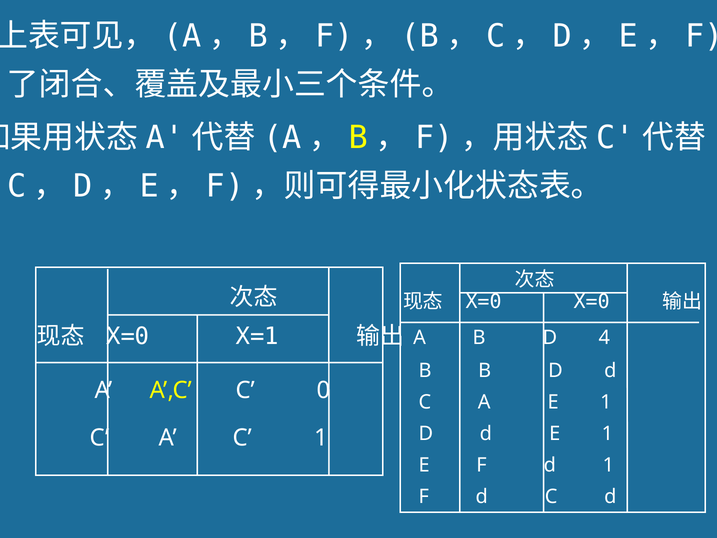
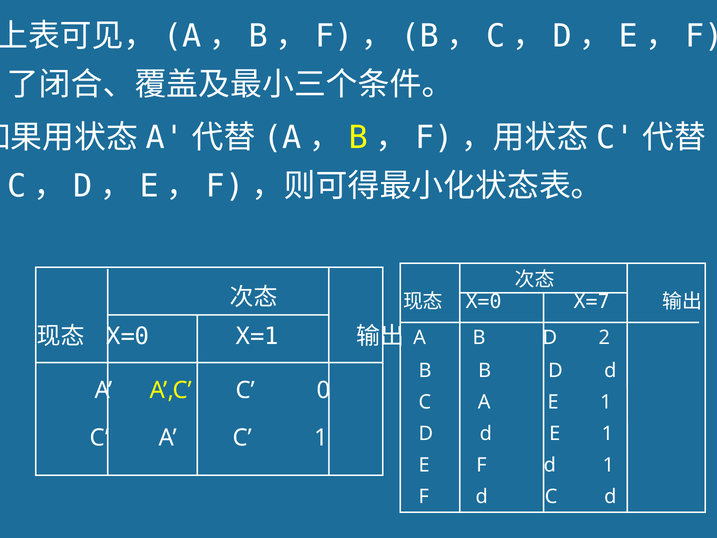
X=0 X=0: X=0 -> X=7 (592, 302)
4: 4 -> 2 (604, 337)
